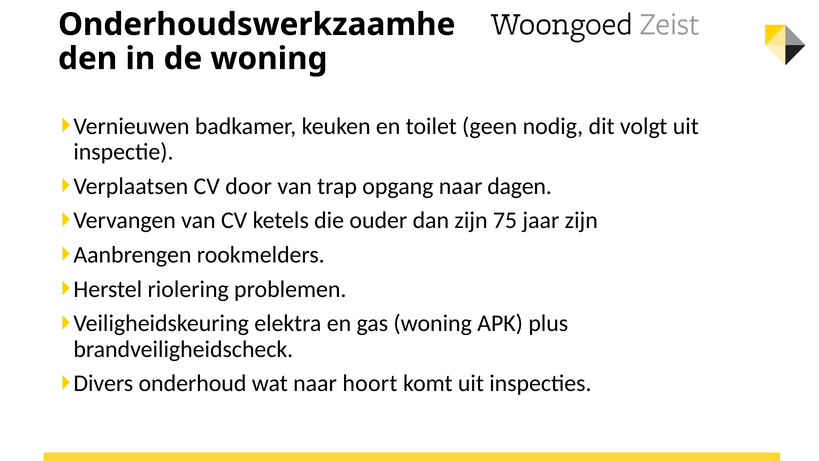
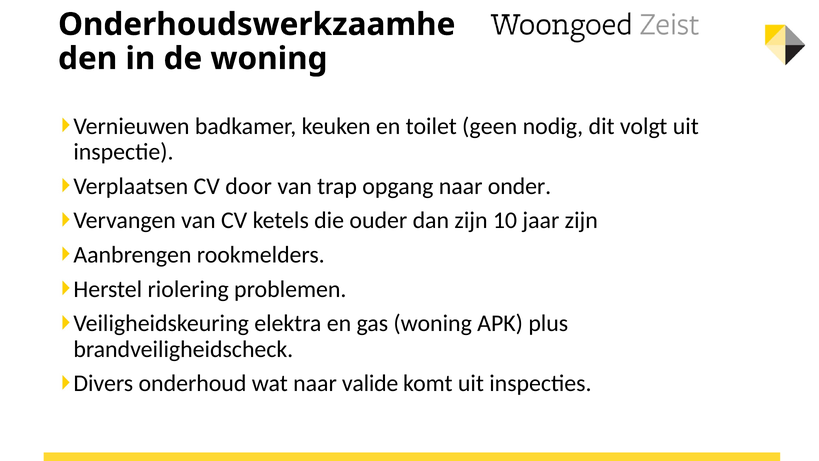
dagen: dagen -> onder (519, 186)
75: 75 -> 10 (505, 220)
hoort: hoort -> valide (370, 383)
